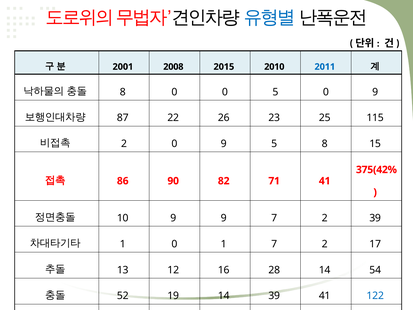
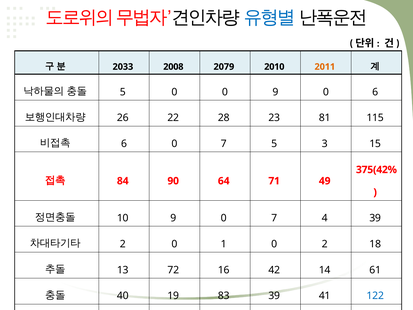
2001: 2001 -> 2033 (123, 67)
2015: 2015 -> 2079 (224, 67)
2011 colour: blue -> orange (325, 67)
8: 8 -> 5 (123, 92)
0 5: 5 -> 9 (275, 92)
9: 9 -> 6 (375, 92)
87: 87 -> 26 (123, 118)
26: 26 -> 28 (224, 118)
25: 25 -> 81 (325, 118)
2: 2 -> 6 (124, 144)
9: 9 -> 7 (224, 144)
5 8: 8 -> 3 (325, 144)
86: 86 -> 84 (123, 181)
82: 82 -> 64 (224, 181)
71 41: 41 -> 49 (325, 181)
10 9 9: 9 -> 0 (224, 218)
2: 2 -> 4 (325, 218)
1: 1 -> 2 (123, 244)
1 7: 7 -> 0 (274, 244)
2 17: 17 -> 18 (375, 244)
12: 12 -> 72 (173, 270)
28: 28 -> 42 (274, 270)
54: 54 -> 61 (375, 270)
52: 52 -> 40 (123, 296)
19 14: 14 -> 83 (224, 296)
